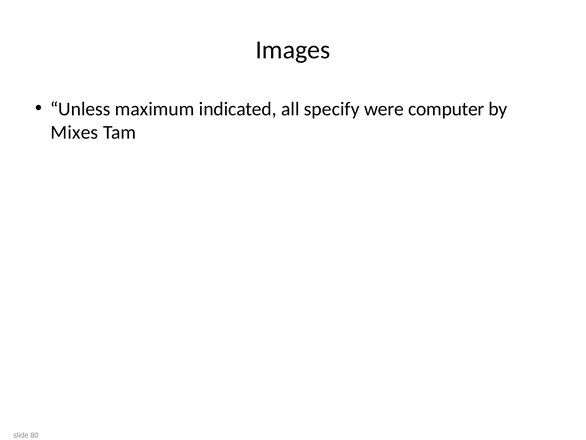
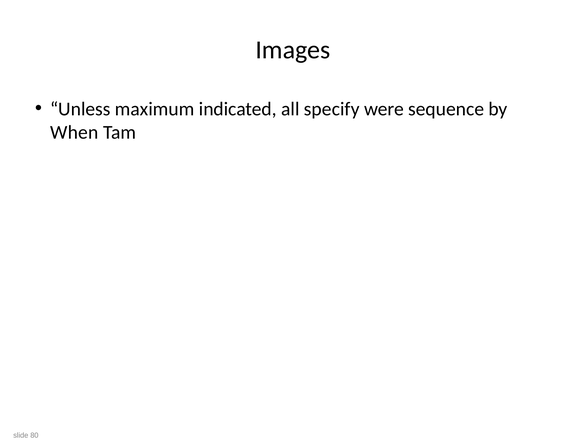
computer: computer -> sequence (446, 109)
Mixes: Mixes -> When (74, 132)
